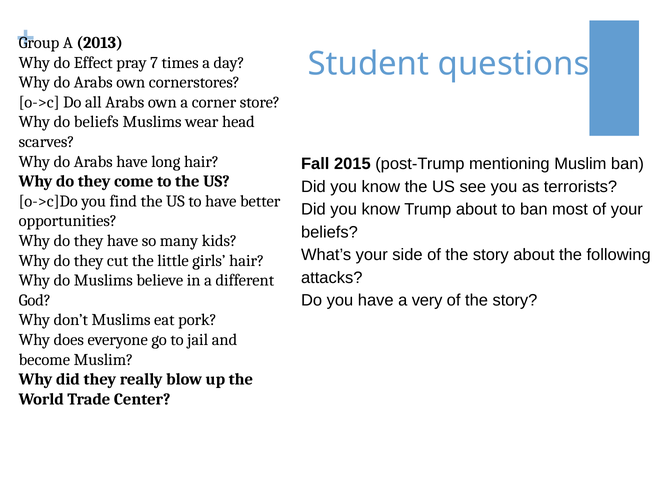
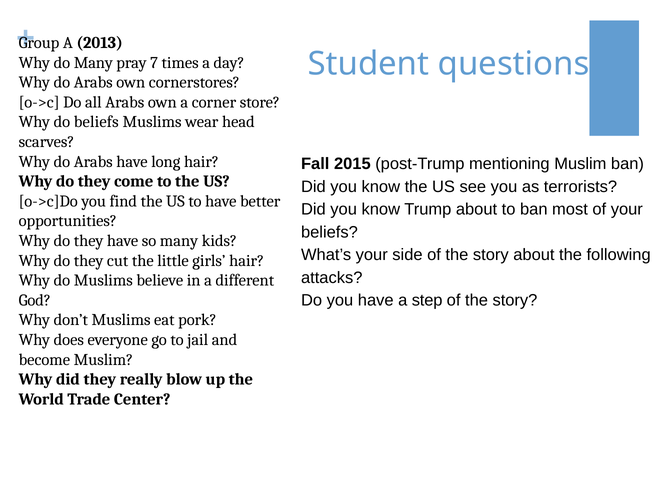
do Effect: Effect -> Many (93, 63)
very: very -> step (427, 301)
